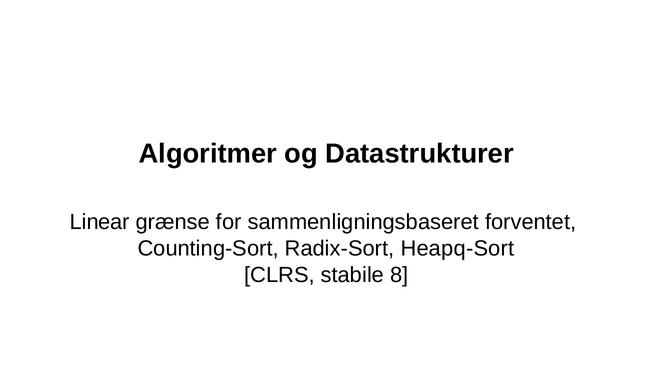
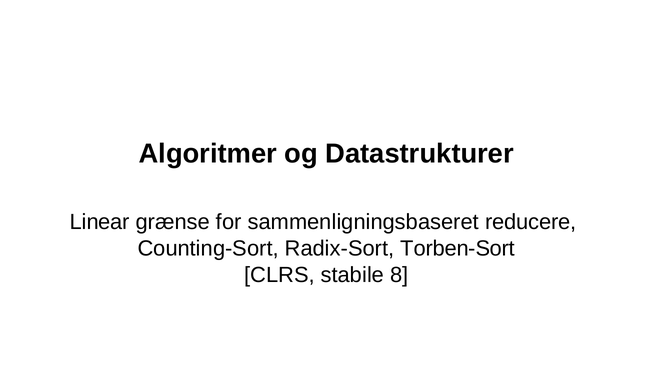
forventet: forventet -> reducere (531, 222)
Heapq-Sort: Heapq-Sort -> Torben-Sort (458, 248)
